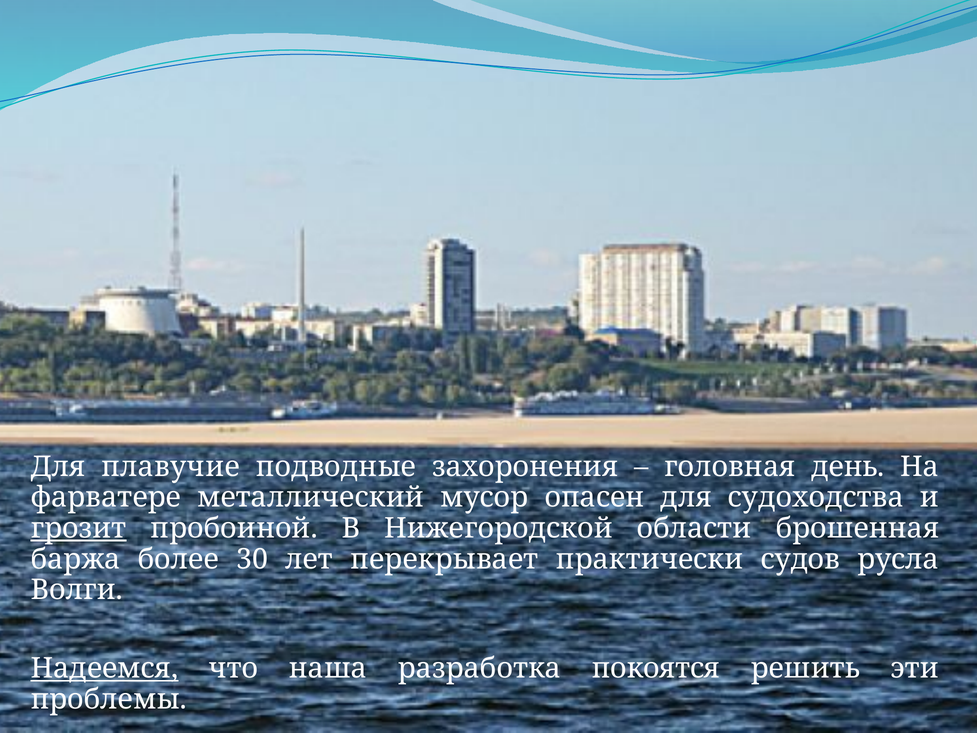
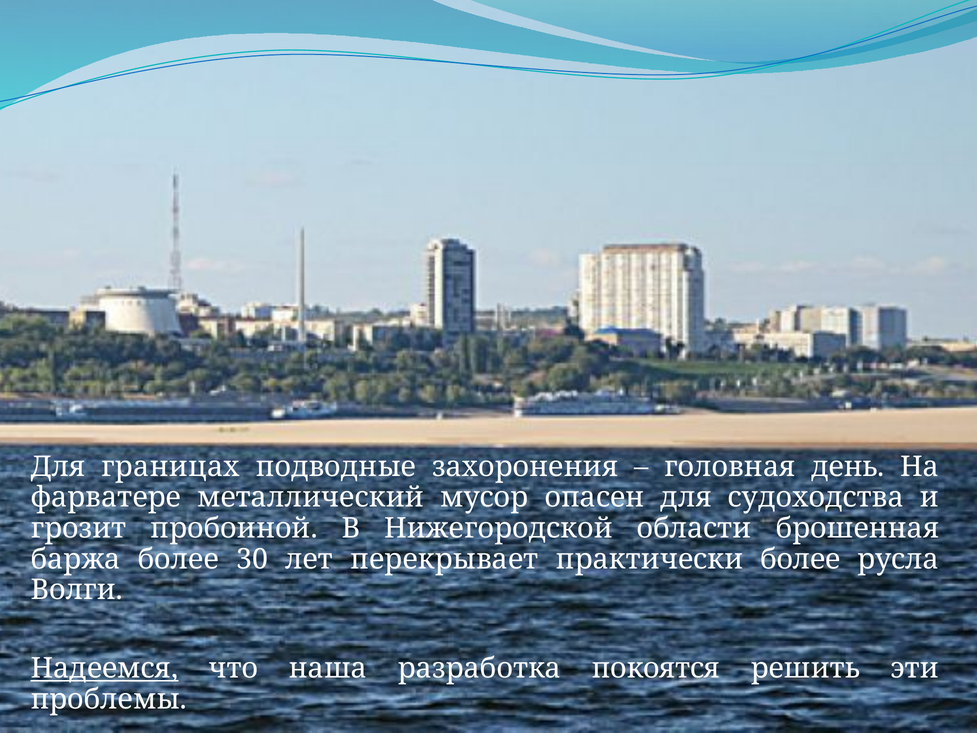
плавучие: плавучие -> границах (171, 467)
грозит underline: present -> none (79, 528)
практически судов: судов -> более (800, 559)
